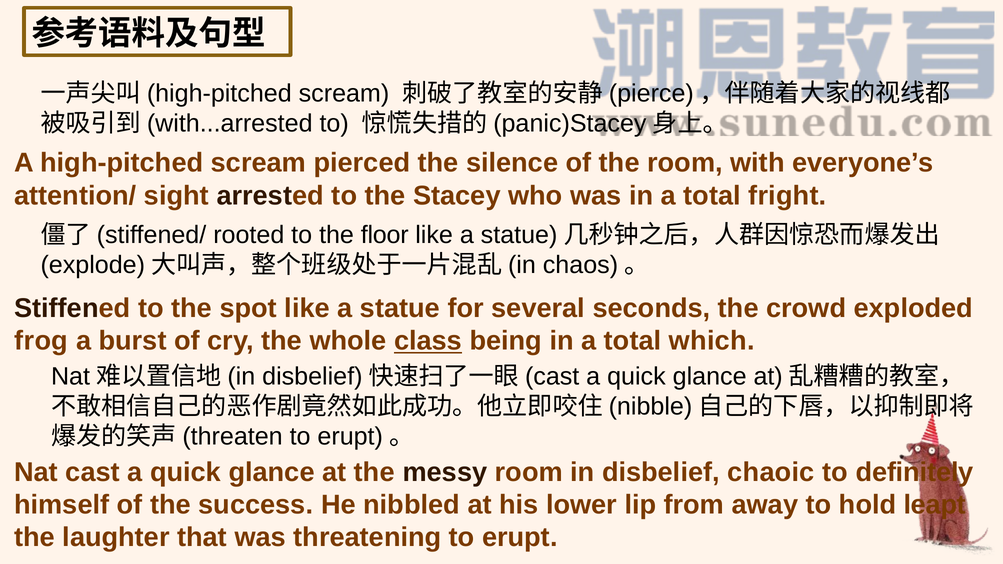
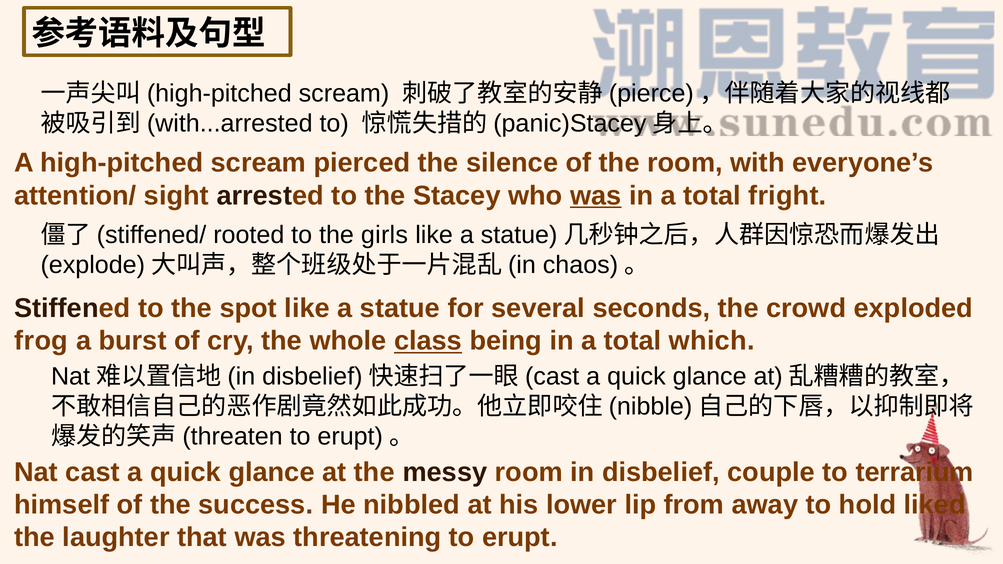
was underline: none -> present (596, 196)
floor: floor -> girls (384, 235)
chaoic: chaoic -> couple (771, 472)
definitely: definitely -> terrarium (915, 472)
leapt: leapt -> liked (935, 505)
